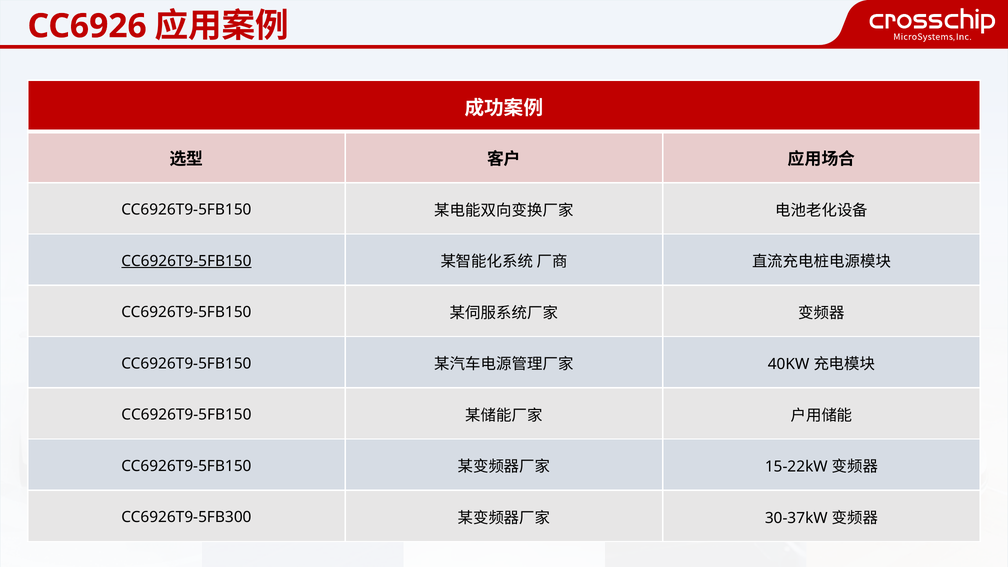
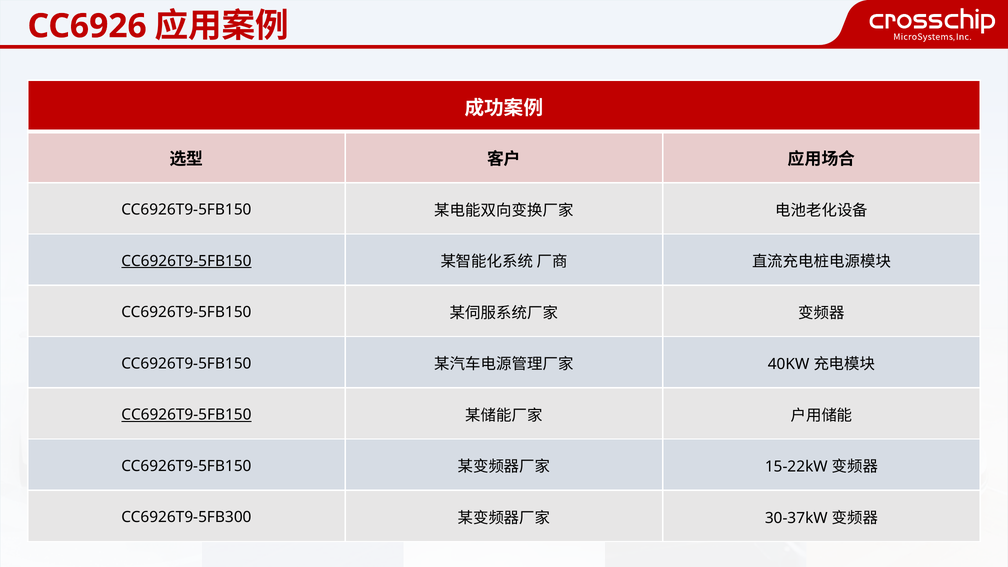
CC6926T9-5FB150 underline: none -> present (186, 415)
